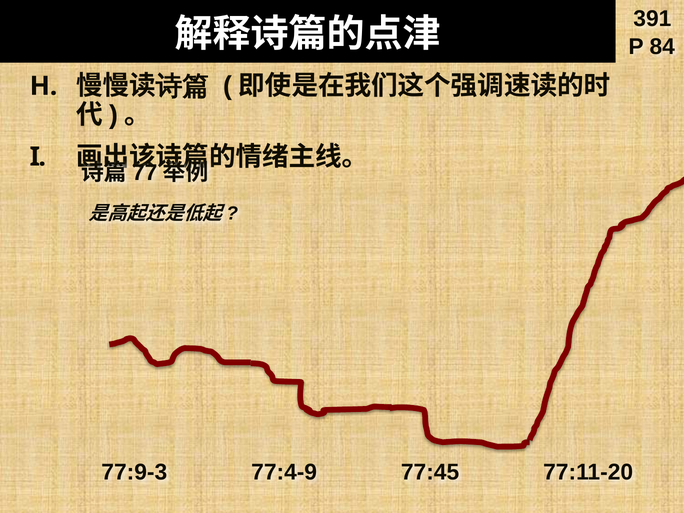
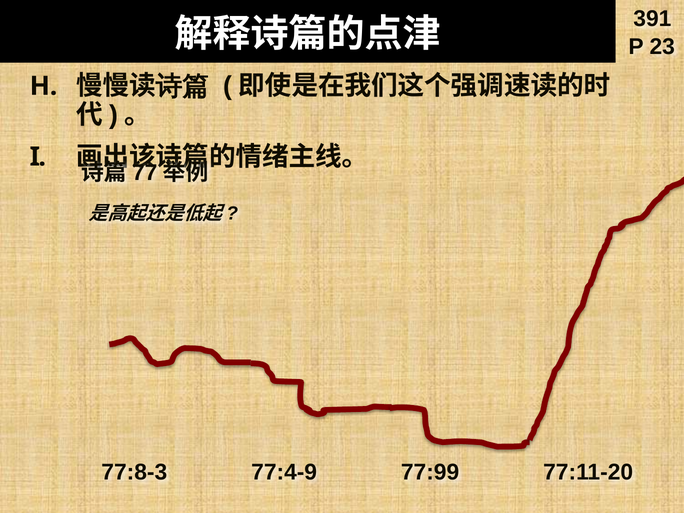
84: 84 -> 23 (662, 47)
77:9-3: 77:9-3 -> 77:8-3 (134, 472)
77:45: 77:45 -> 77:99 (430, 472)
